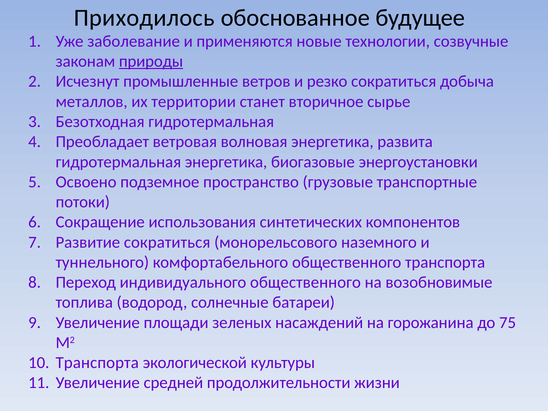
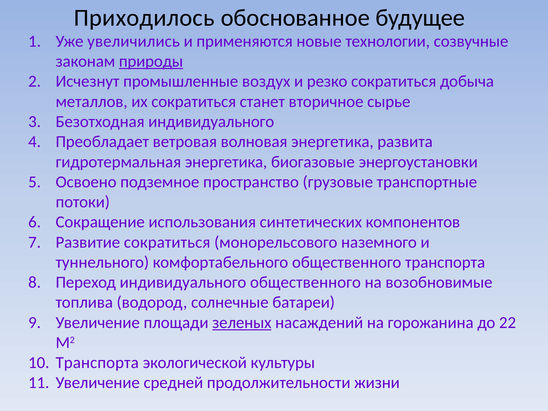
заболевание: заболевание -> увеличились (134, 41)
ветров: ветров -> воздух (266, 81)
их территории: территории -> сократиться (194, 102)
Безотходная гидротермальная: гидротермальная -> индивидуального (211, 122)
зеленых underline: none -> present (242, 322)
75: 75 -> 22 (508, 322)
